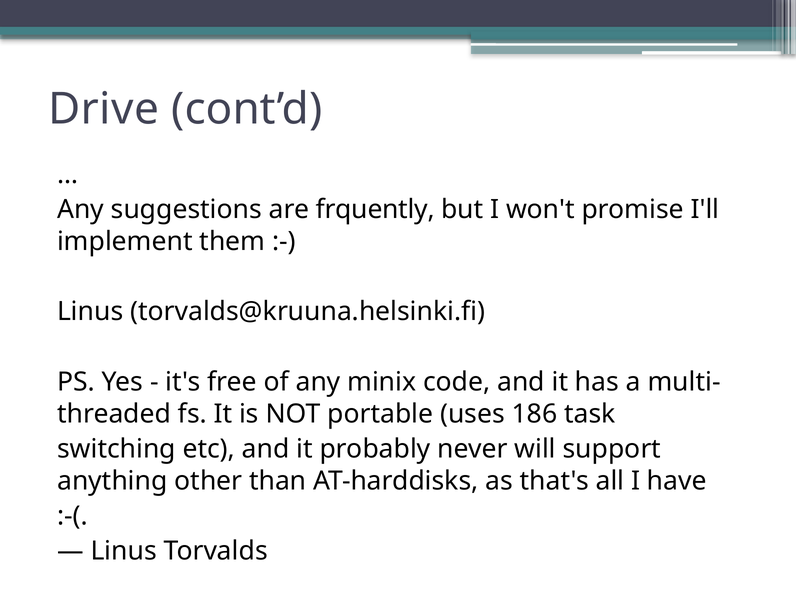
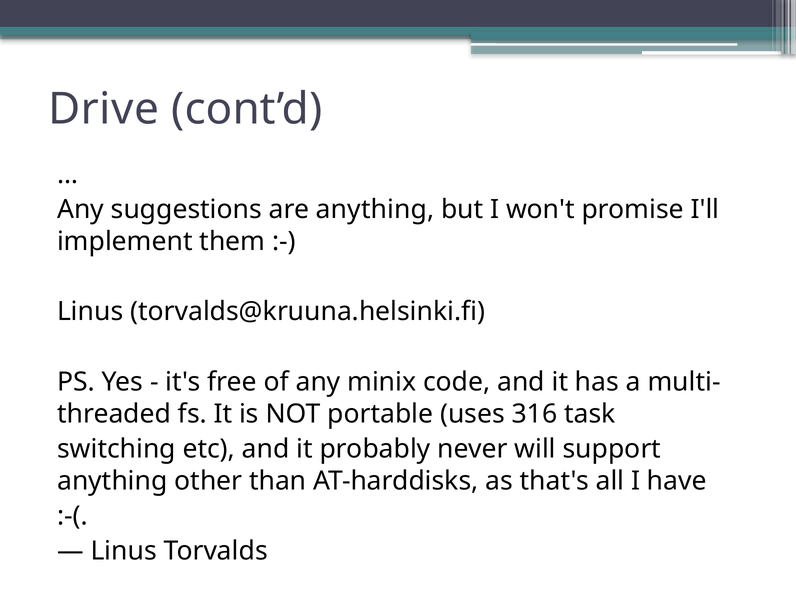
are frquently: frquently -> anything (375, 209)
186: 186 -> 316 (534, 414)
